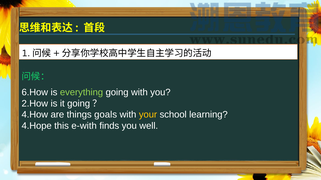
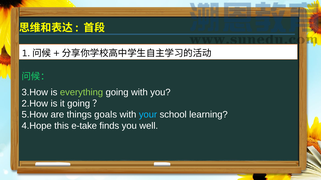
6.How: 6.How -> 3.How (35, 93)
4.How: 4.How -> 5.How (35, 115)
your colour: yellow -> light blue (148, 115)
e-with: e-with -> e-take (84, 126)
